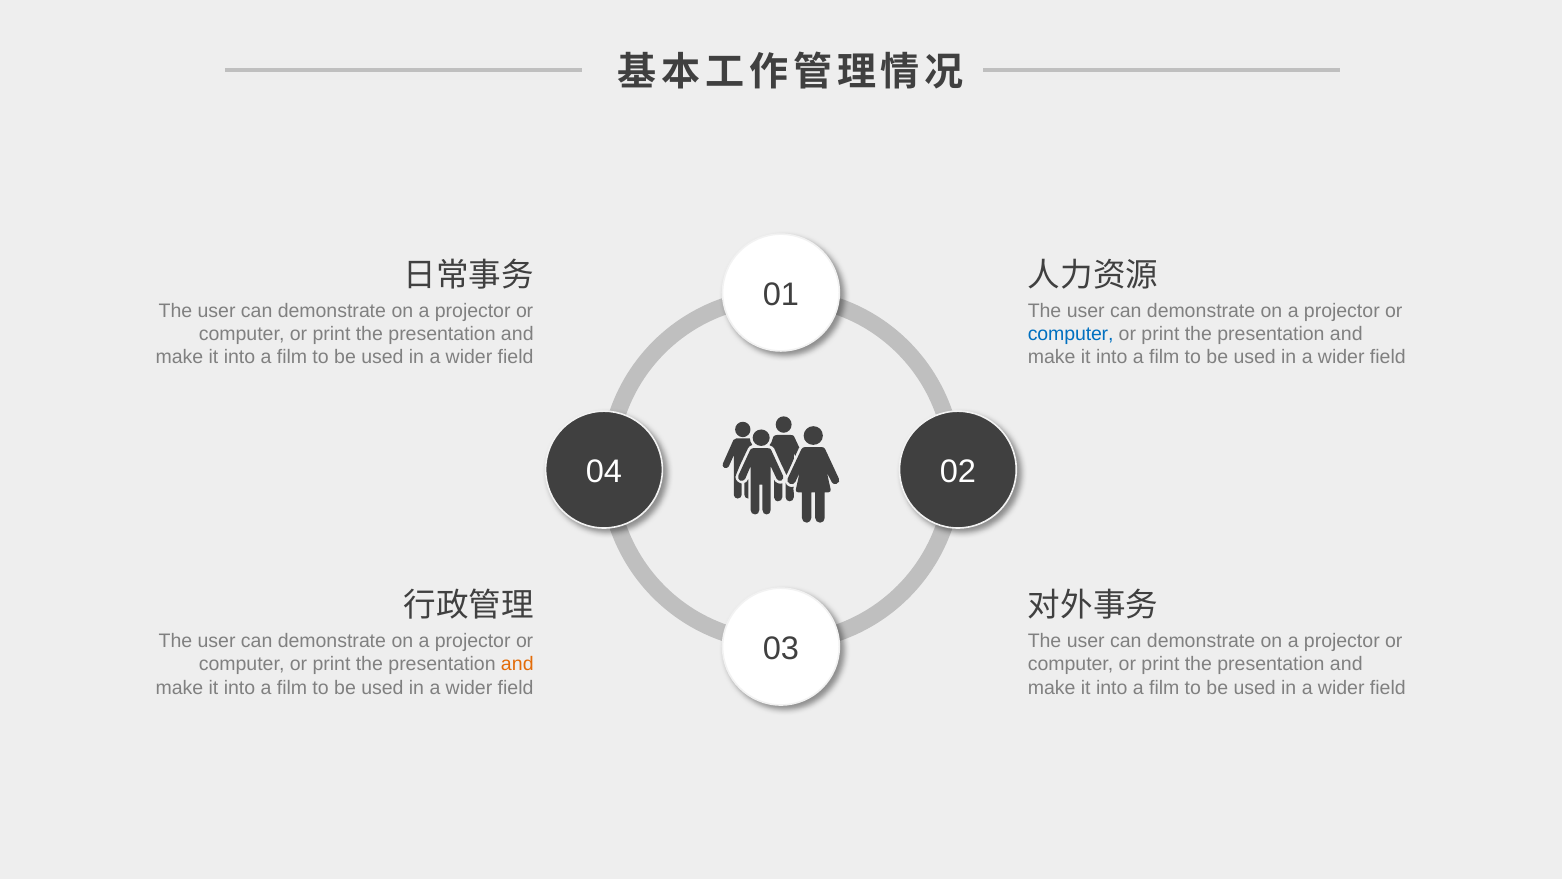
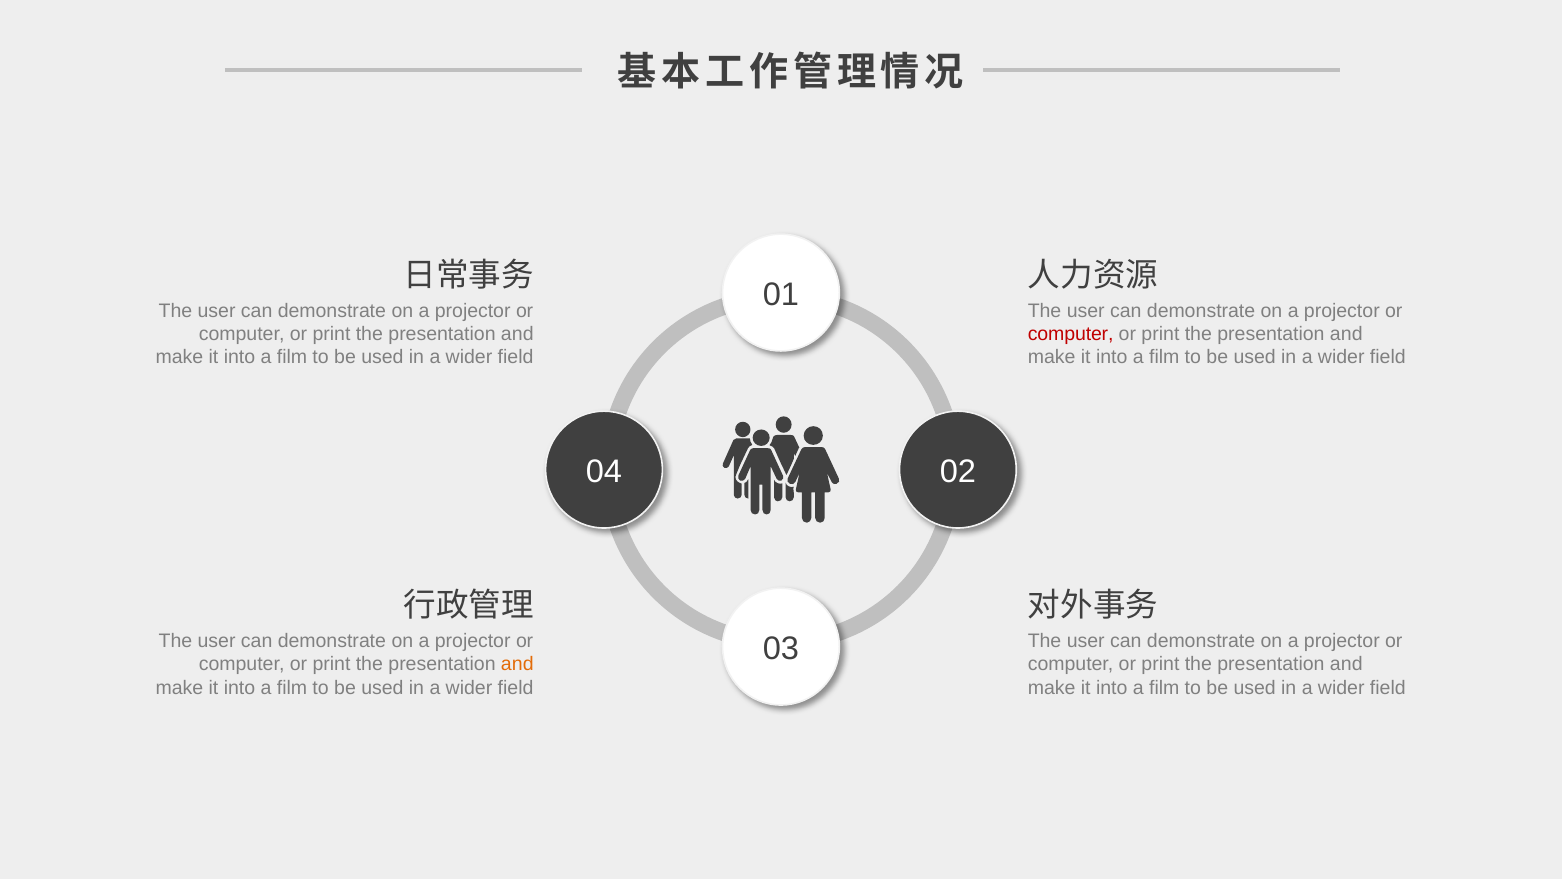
computer colour: blue -> red (1071, 334)
